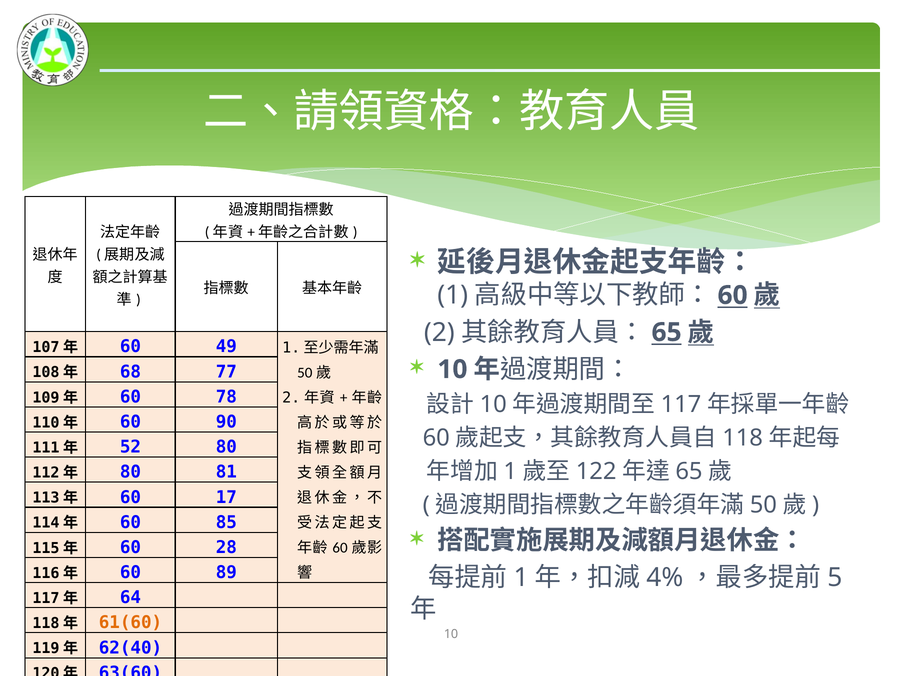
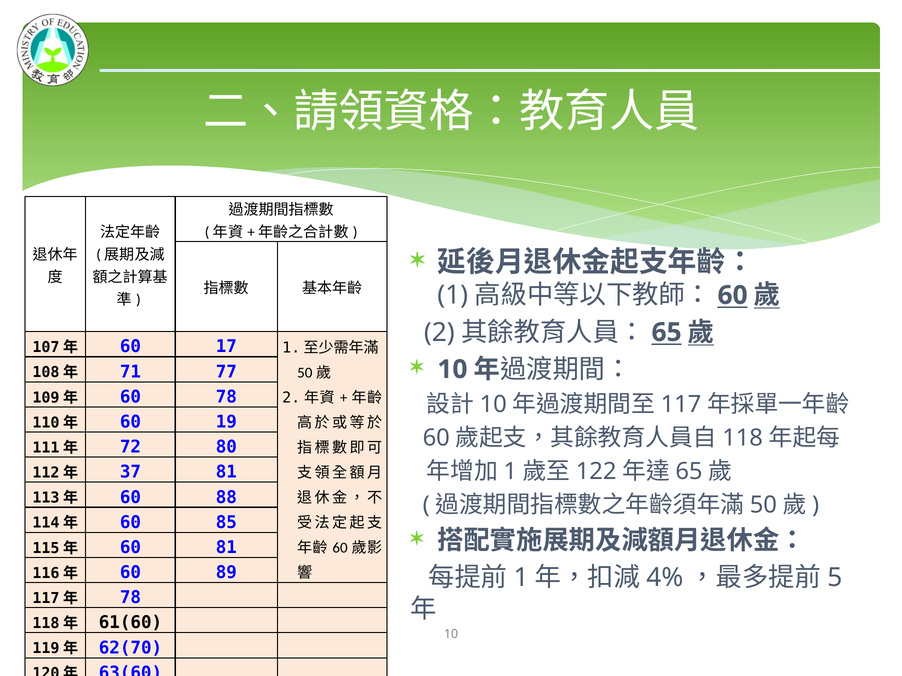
49: 49 -> 17 (226, 347)
68: 68 -> 71 (130, 372)
90: 90 -> 19 (226, 422)
52: 52 -> 72 (130, 447)
80: 80 -> 37 (130, 472)
17: 17 -> 88 (226, 498)
60 28: 28 -> 81 (226, 548)
64: 64 -> 78 (130, 598)
61(60 colour: orange -> black (130, 623)
62(40: 62(40 -> 62(70 (130, 648)
